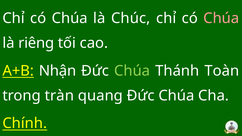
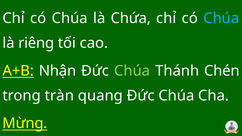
Chúc: Chúc -> Chứa (131, 18)
Chúa colour: pink -> light blue (221, 18)
Toàn: Toàn -> Chén (222, 71)
Chính: Chính -> Mừng (25, 123)
